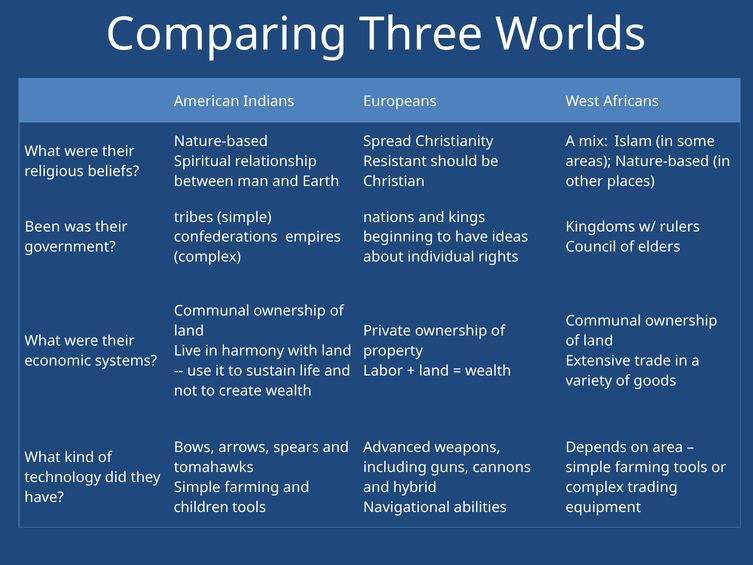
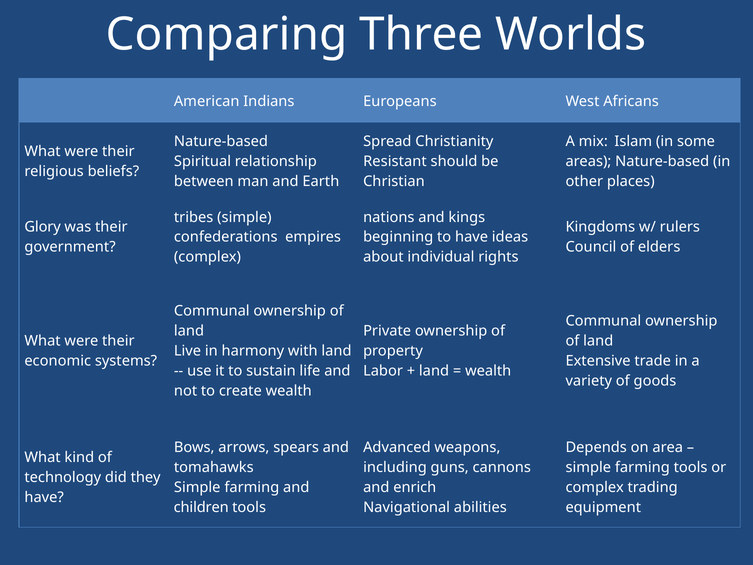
Been: Been -> Glory (43, 227)
hybrid: hybrid -> enrich (415, 487)
